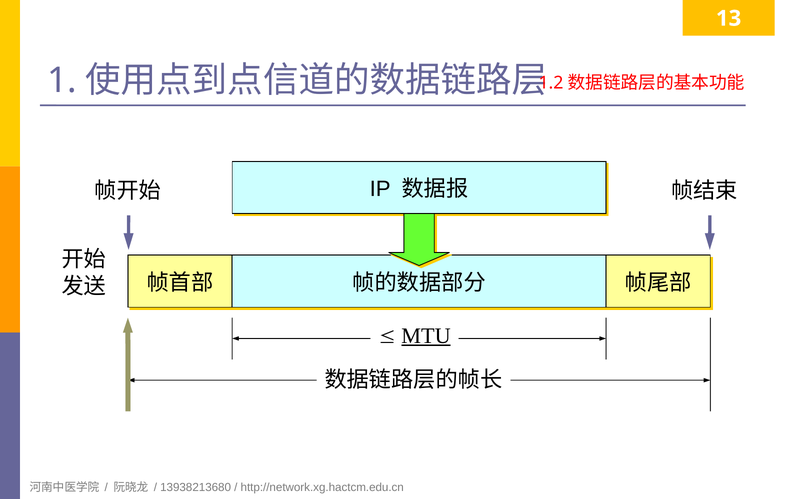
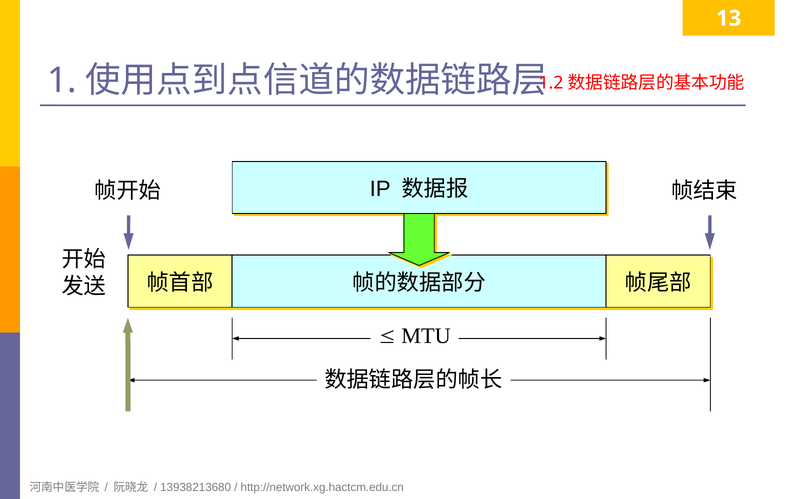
MTU underline: present -> none (426, 336)
